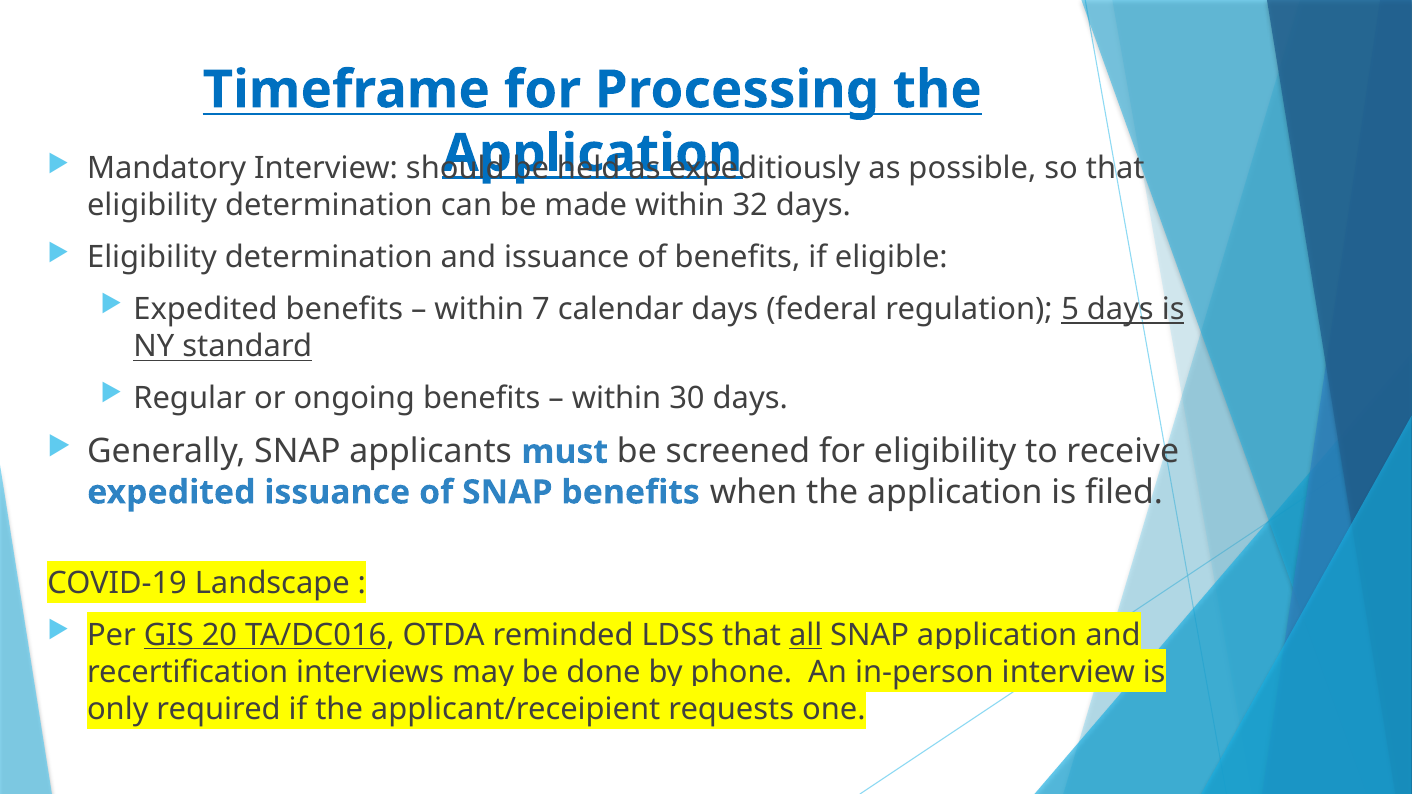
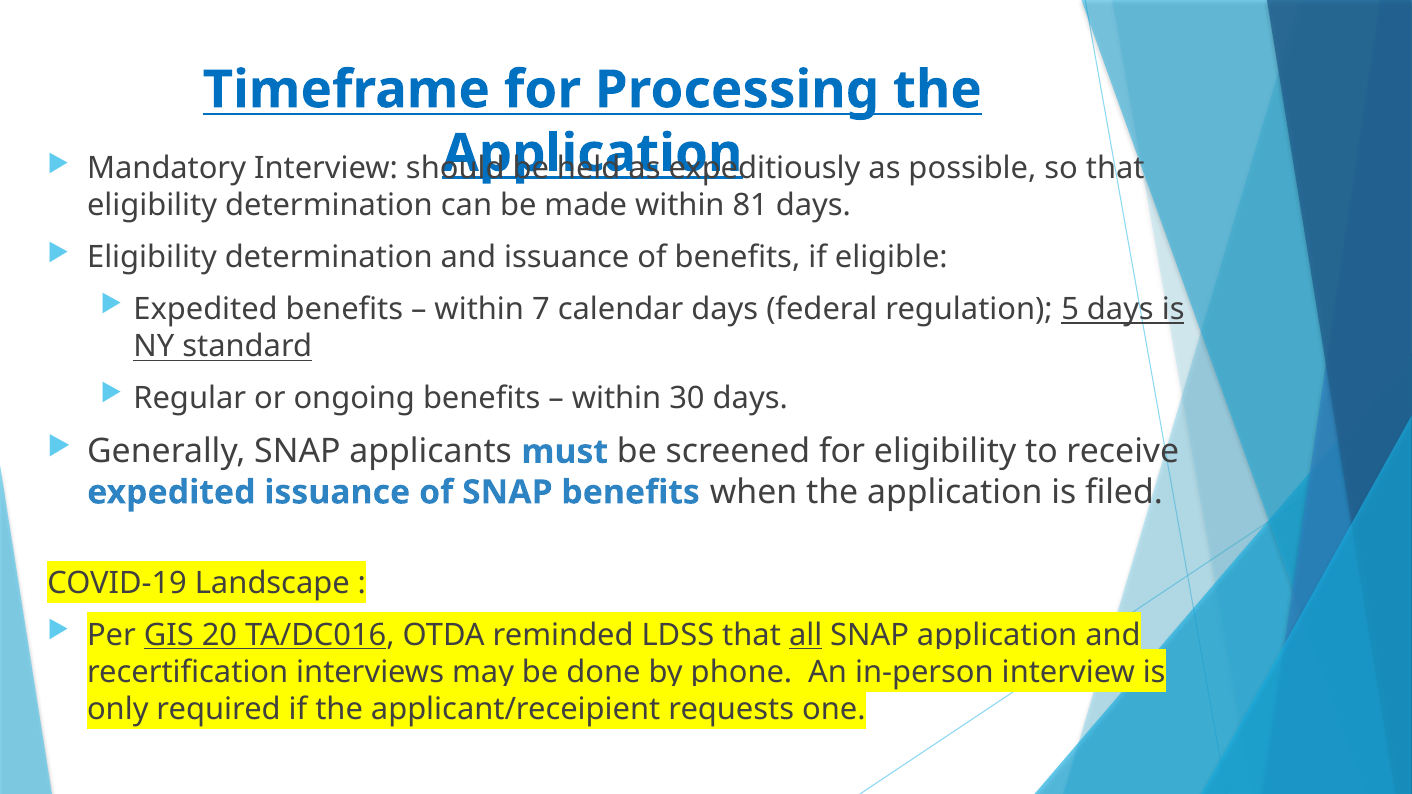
32: 32 -> 81 (750, 206)
